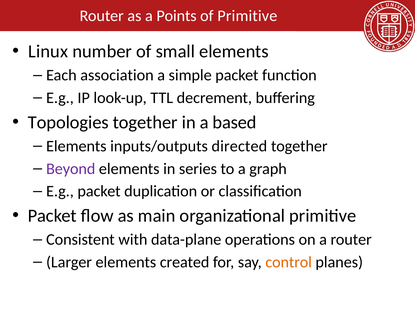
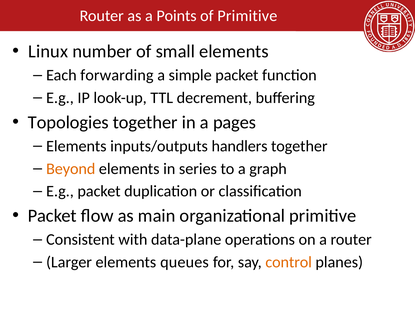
association: association -> forwarding (117, 75)
based: based -> pages (235, 122)
directed: directed -> handlers (240, 146)
Beyond colour: purple -> orange (71, 169)
created: created -> queues (184, 262)
